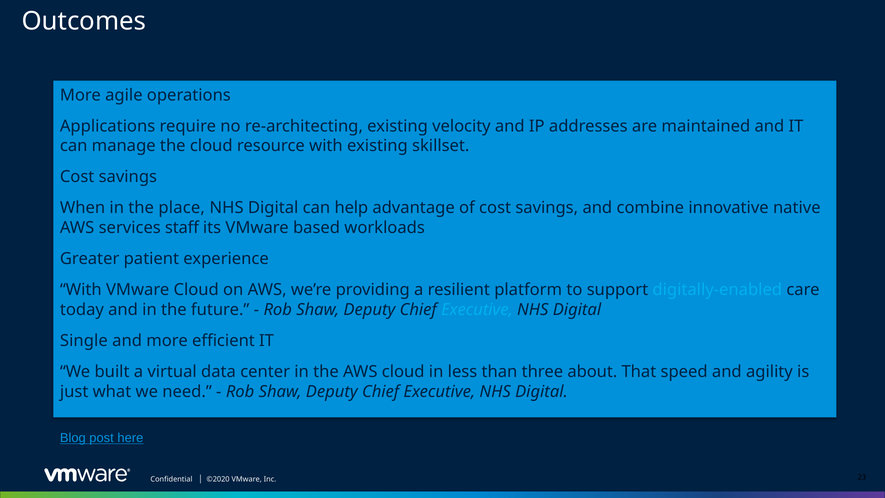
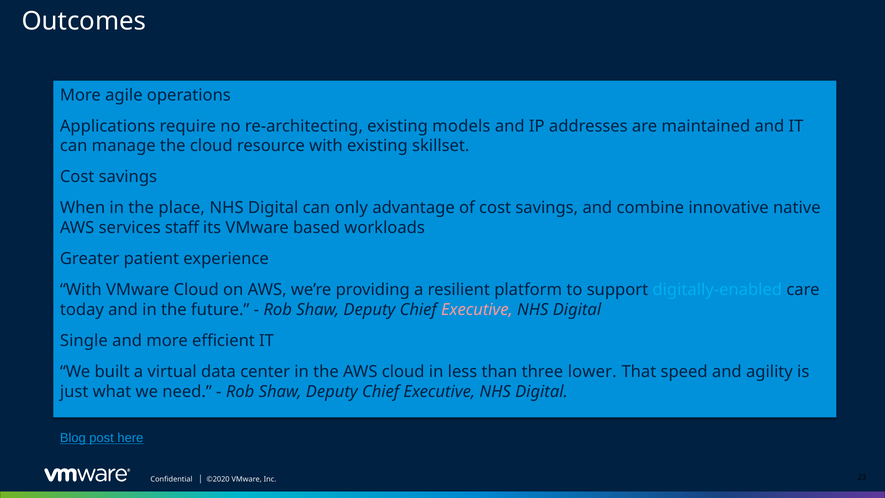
velocity: velocity -> models (461, 126)
help: help -> only (351, 208)
Executive colour: light blue -> pink (477, 310)
about: about -> lower (592, 372)
